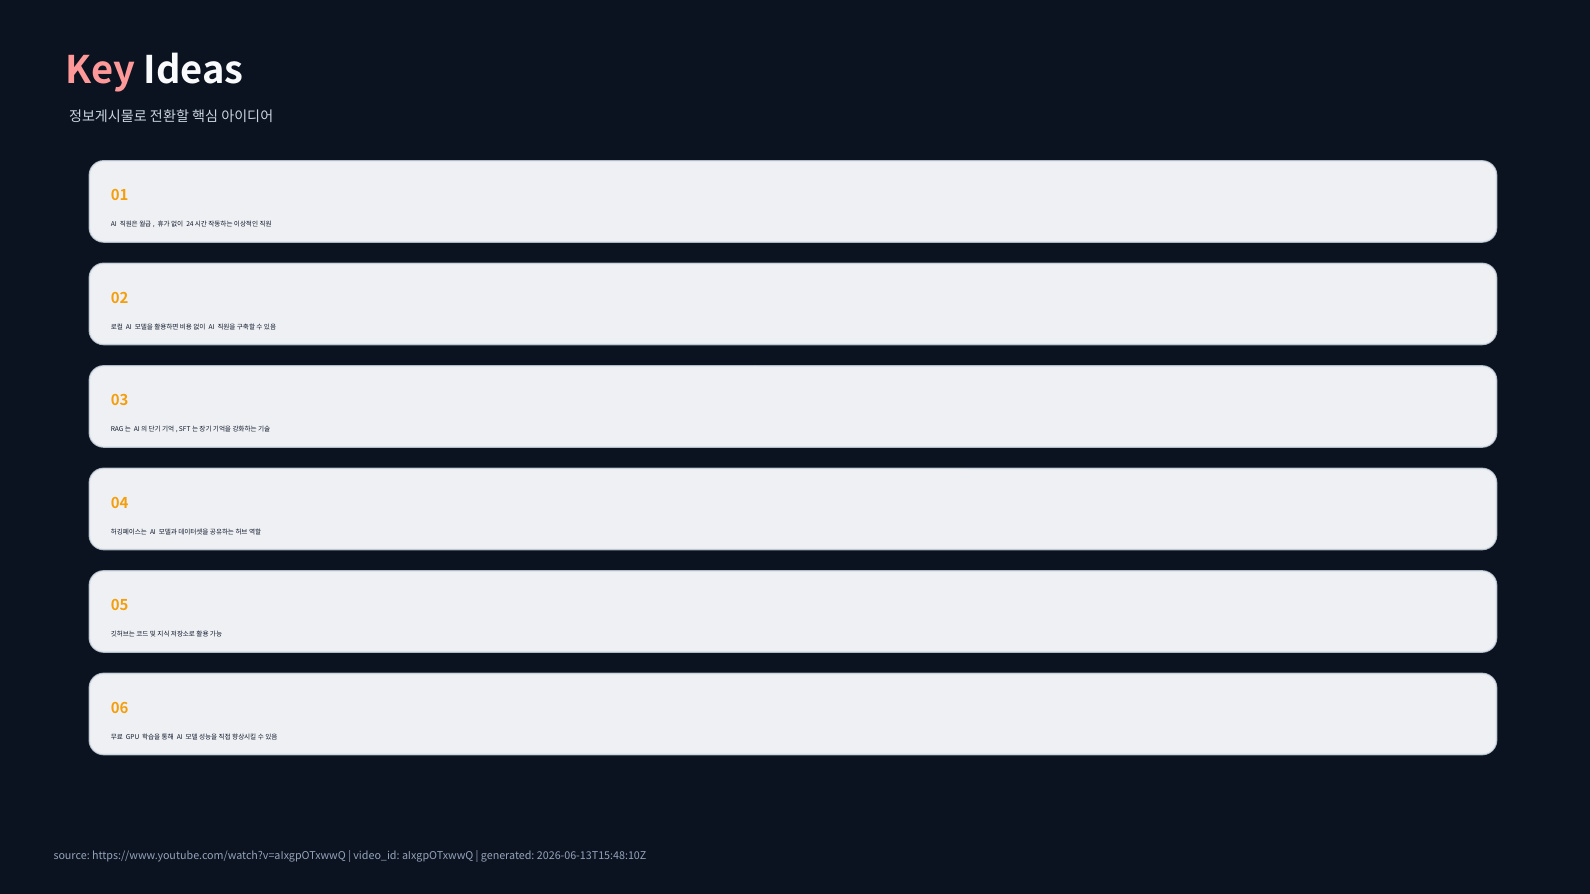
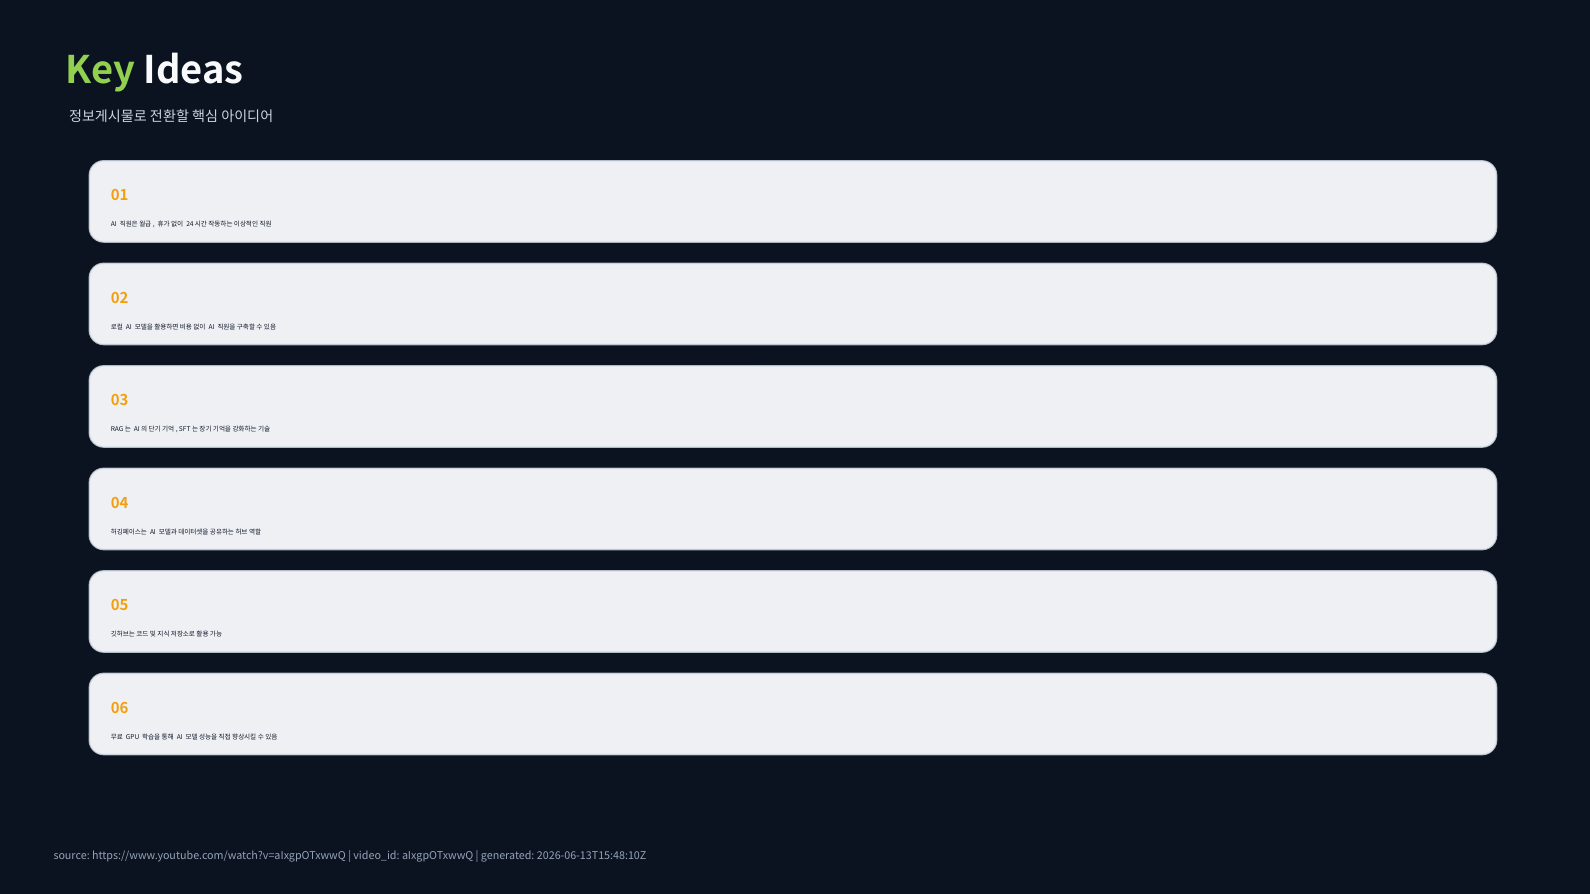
Key colour: pink -> light green (100, 71)
